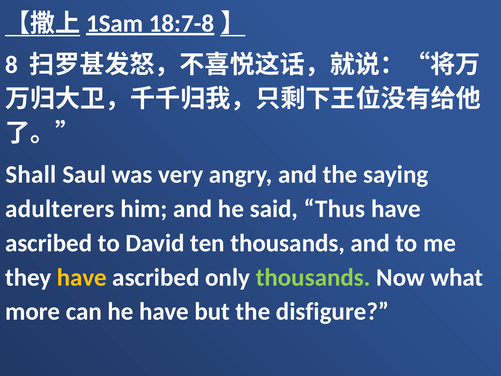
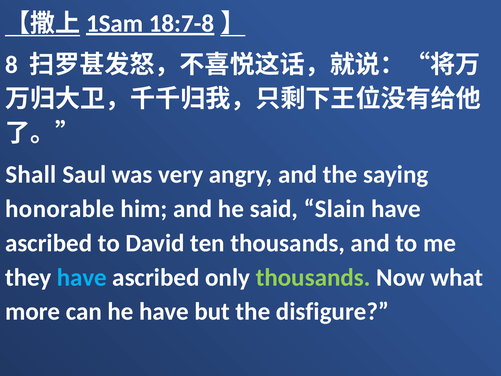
adulterers: adulterers -> honorable (60, 209)
Thus: Thus -> Slain (334, 209)
have colour: yellow -> light blue (82, 277)
